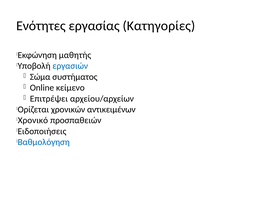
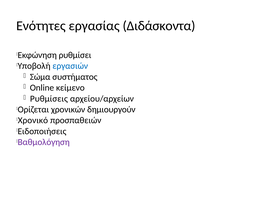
Κατηγορίες: Κατηγορίες -> Διδάσκοντα (159, 26)
μαθητής: μαθητής -> ρυθμίσει (75, 55)
Επιτρέψει: Επιτρέψει -> Ρυθμίσεις (49, 99)
αντικειμένων: αντικειμένων -> δημιουργούν (111, 110)
Βαθμολόγηση colour: blue -> purple (44, 142)
